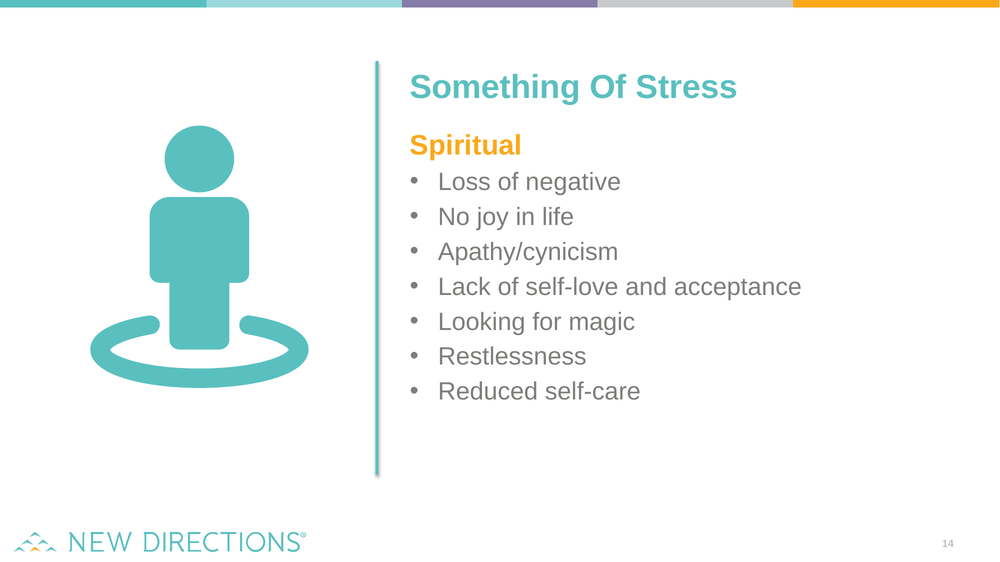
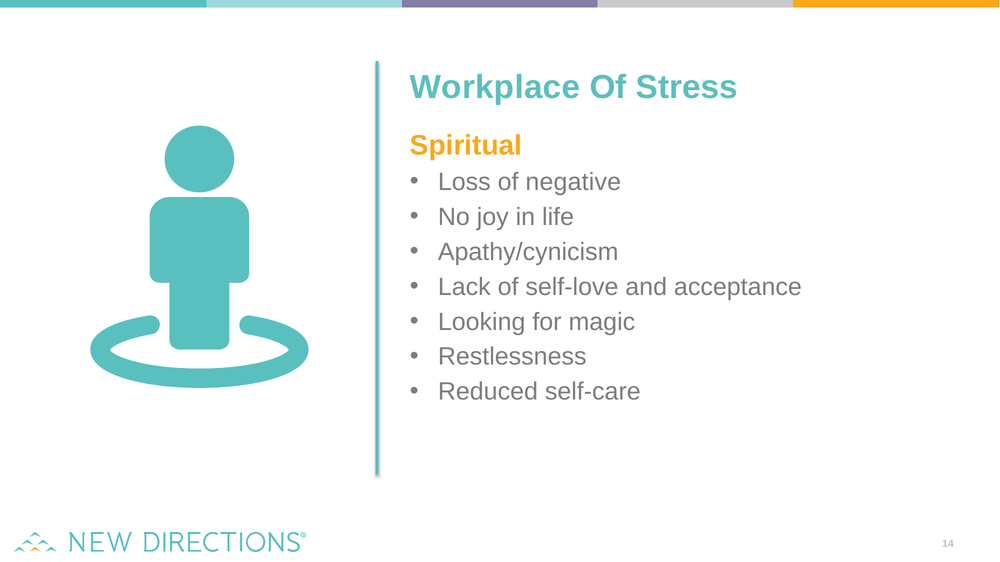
Something: Something -> Workplace (495, 87)
